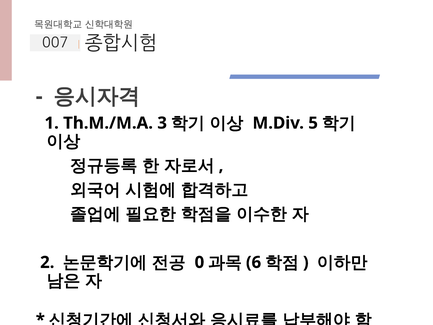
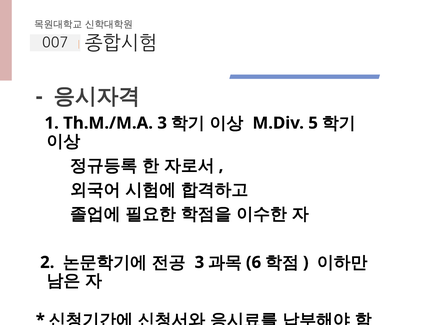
0: 0 -> 3 (199, 262)
